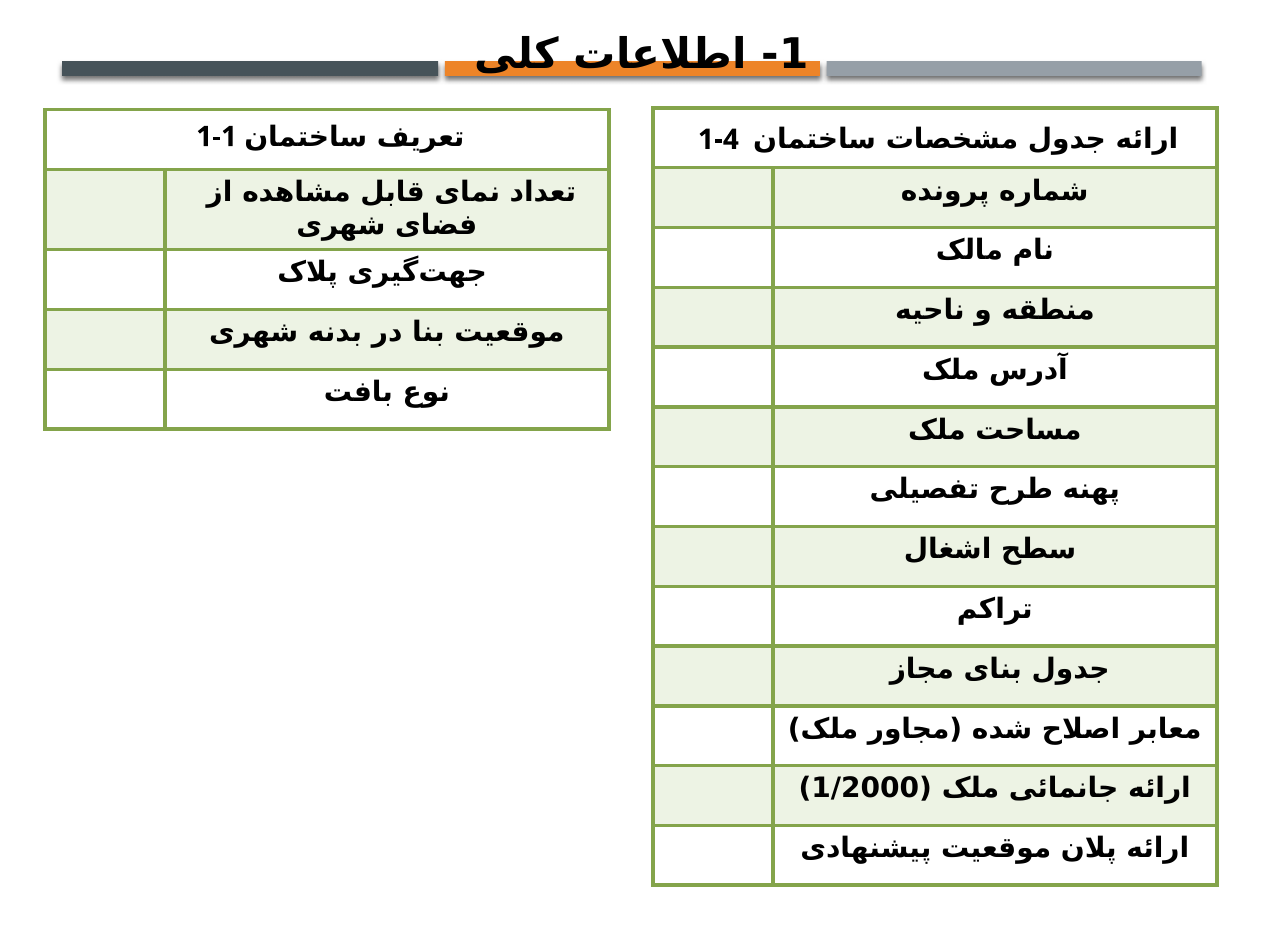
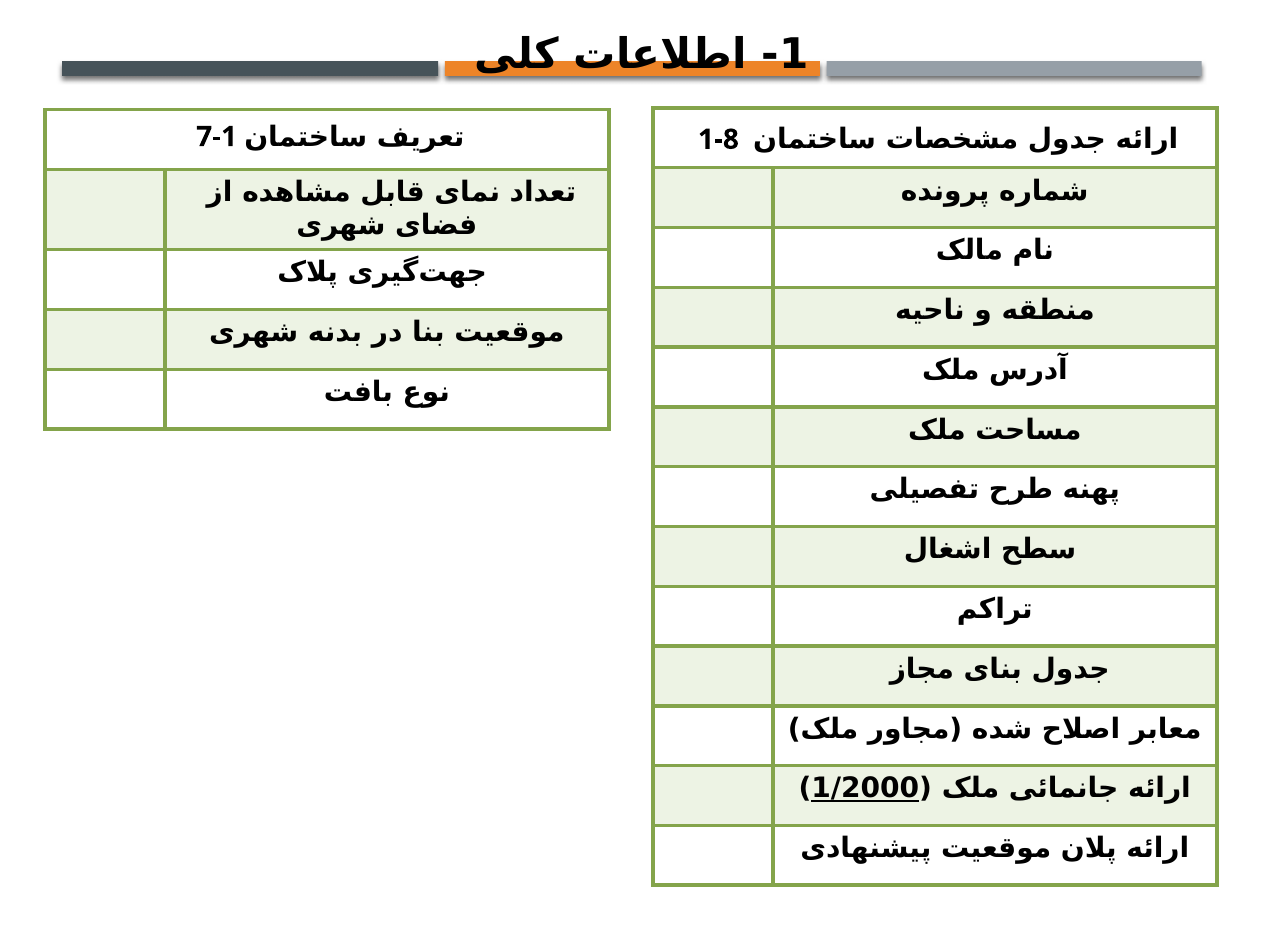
1-1: 1-1 -> 7-1 (217, 137)
1-4: 1-4 -> 1-8 (718, 139)
1/2000 underline: none -> present (865, 788)
